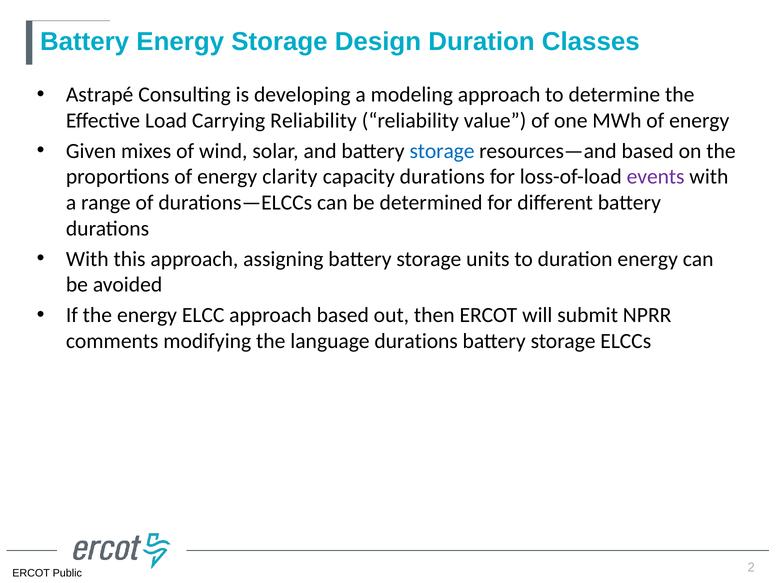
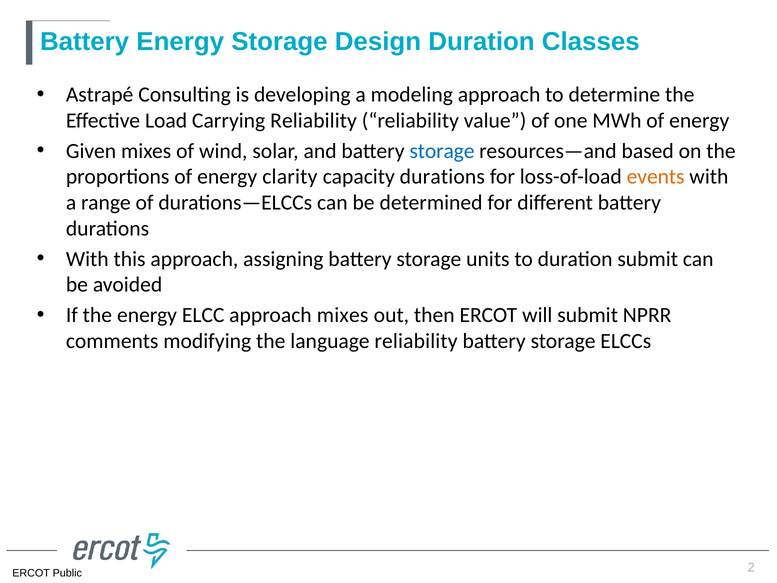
events colour: purple -> orange (656, 177)
duration energy: energy -> submit (648, 259)
approach based: based -> mixes (343, 315)
language durations: durations -> reliability (416, 341)
